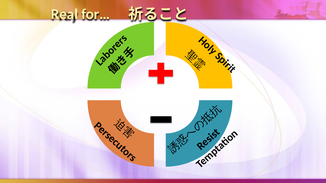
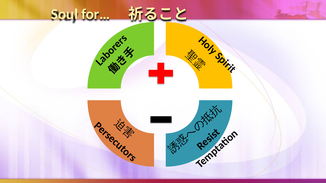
Real: Real -> Soul (64, 14)
